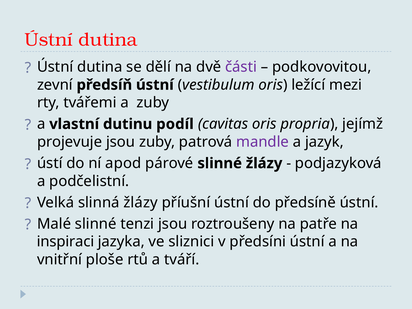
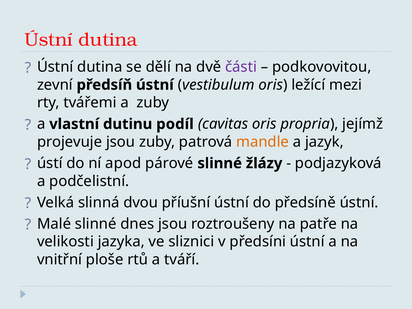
mandle colour: purple -> orange (263, 142)
slinná žlázy: žlázy -> dvou (141, 203)
tenzi: tenzi -> dnes (137, 224)
inspiraci: inspiraci -> velikosti (65, 242)
